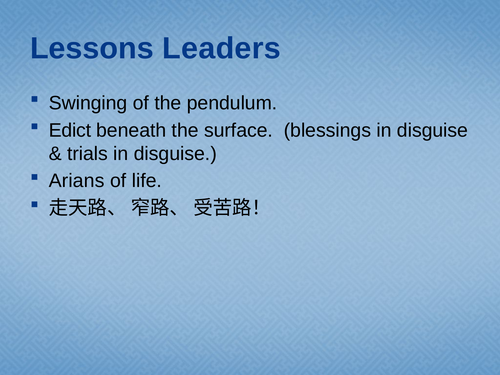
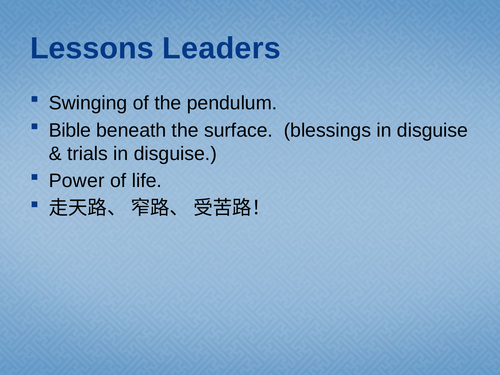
Edict: Edict -> Bible (70, 130)
Arians: Arians -> Power (77, 181)
